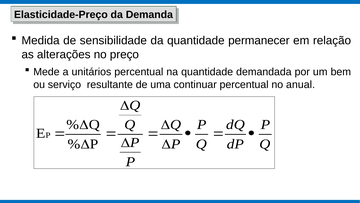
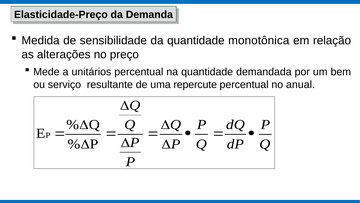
permanecer: permanecer -> monotônica (259, 40)
continuar: continuar -> repercute (195, 84)
